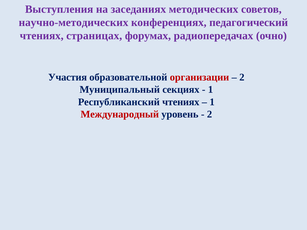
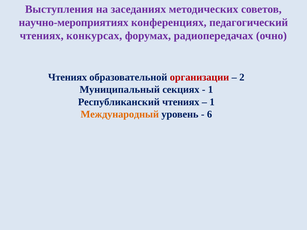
научно-методических: научно-методических -> научно-мероприятиях (74, 23)
страницах: страницах -> конкурсах (94, 36)
Участия: Участия -> Чтениях (68, 77)
Международный colour: red -> orange (120, 114)
2: 2 -> 6 (210, 114)
